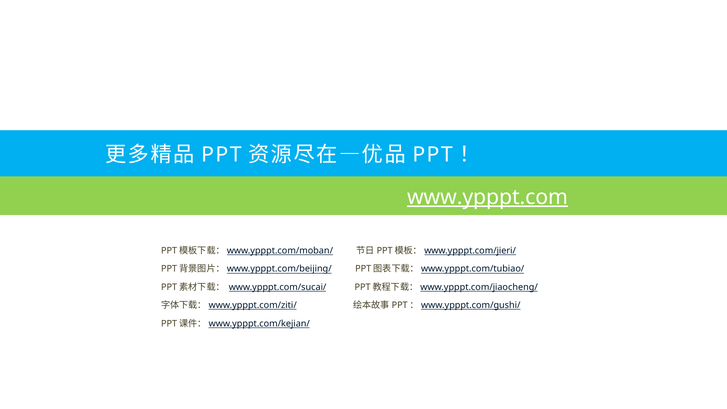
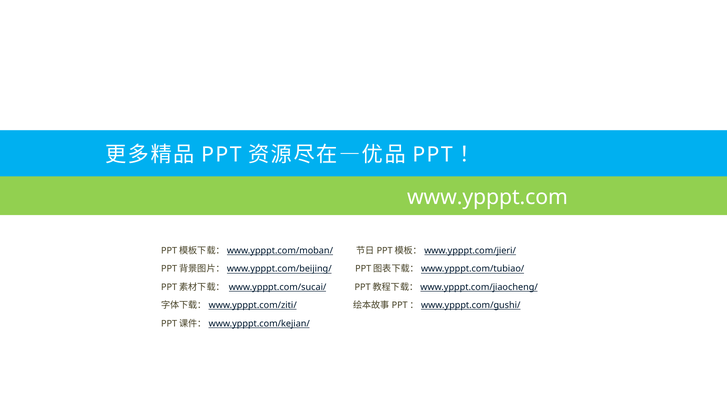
www.ypppt.com underline: present -> none (487, 197)
